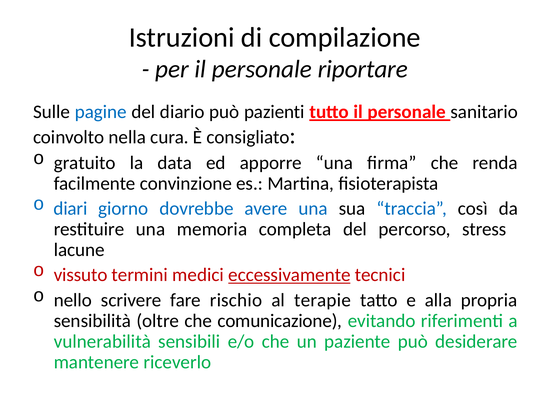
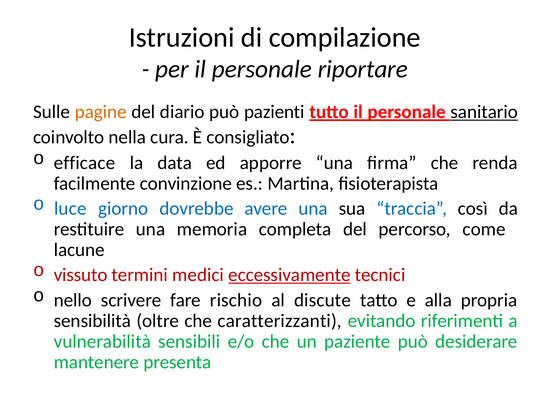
pagine colour: blue -> orange (101, 112)
sanitario underline: none -> present (484, 112)
gratuito: gratuito -> efficace (85, 163)
diari: diari -> luce (70, 209)
stress: stress -> come (484, 229)
terapie: terapie -> discute (323, 300)
comunicazione: comunicazione -> caratterizzanti (280, 321)
riceverlo: riceverlo -> presenta (177, 362)
